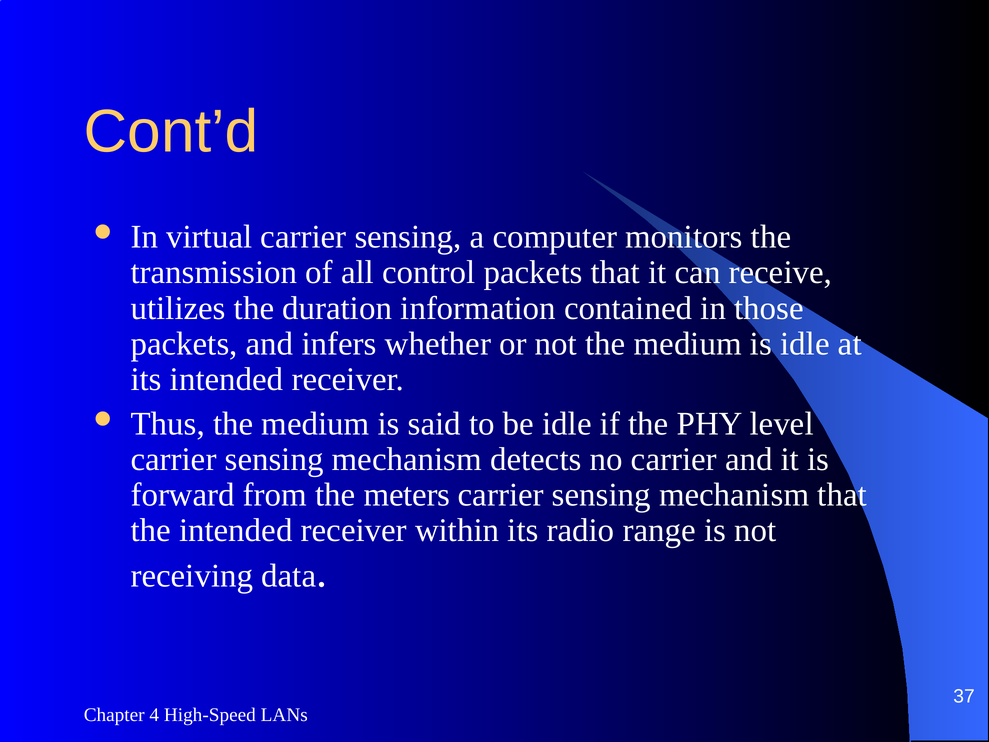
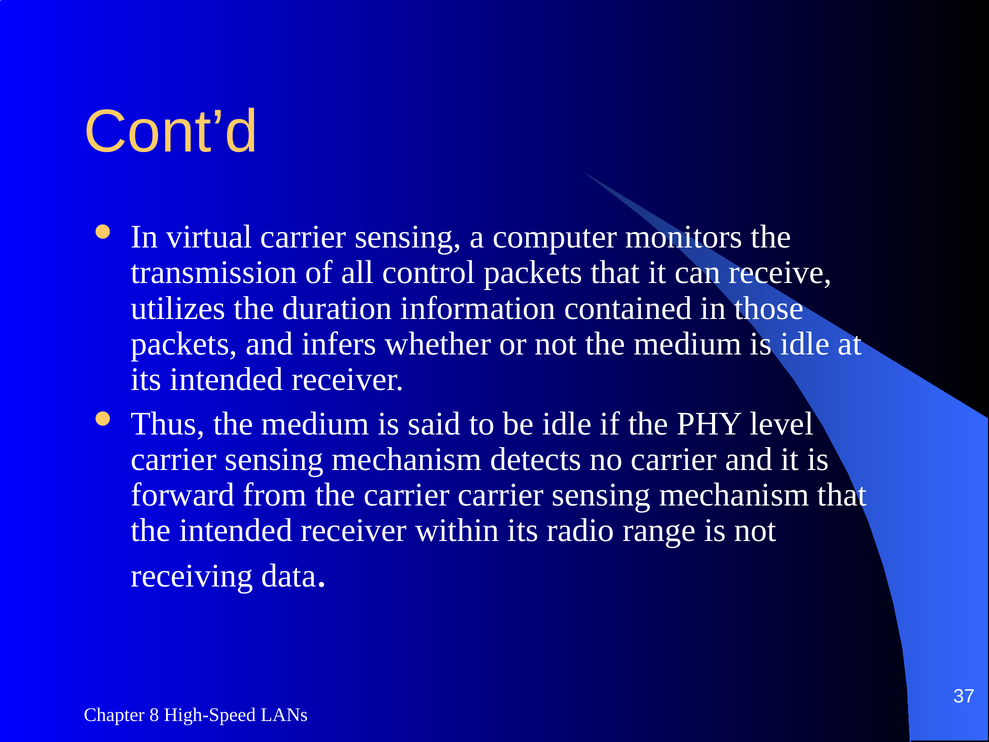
the meters: meters -> carrier (407, 495)
4: 4 -> 8 (154, 715)
